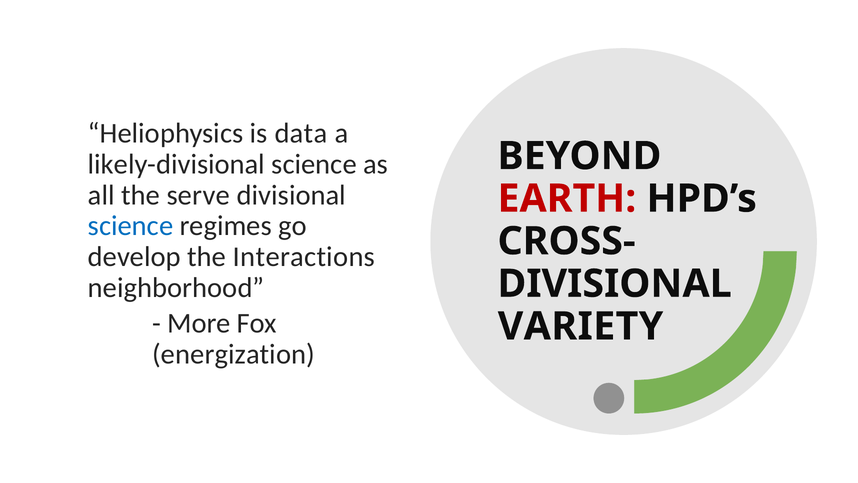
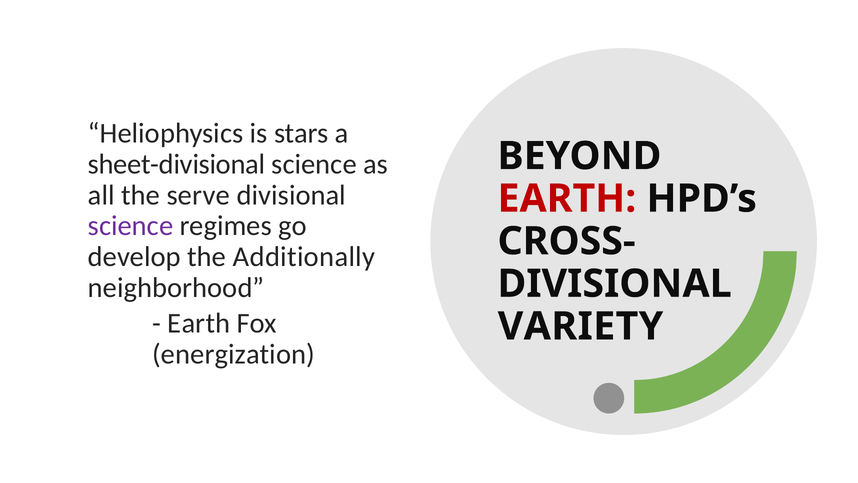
data: data -> stars (301, 133)
likely-divisional: likely-divisional -> sheet-divisional (177, 164)
science colour: blue -> purple (131, 226)
Interactions: Interactions -> Additionally (304, 257)
More: More -> Earth (199, 323)
